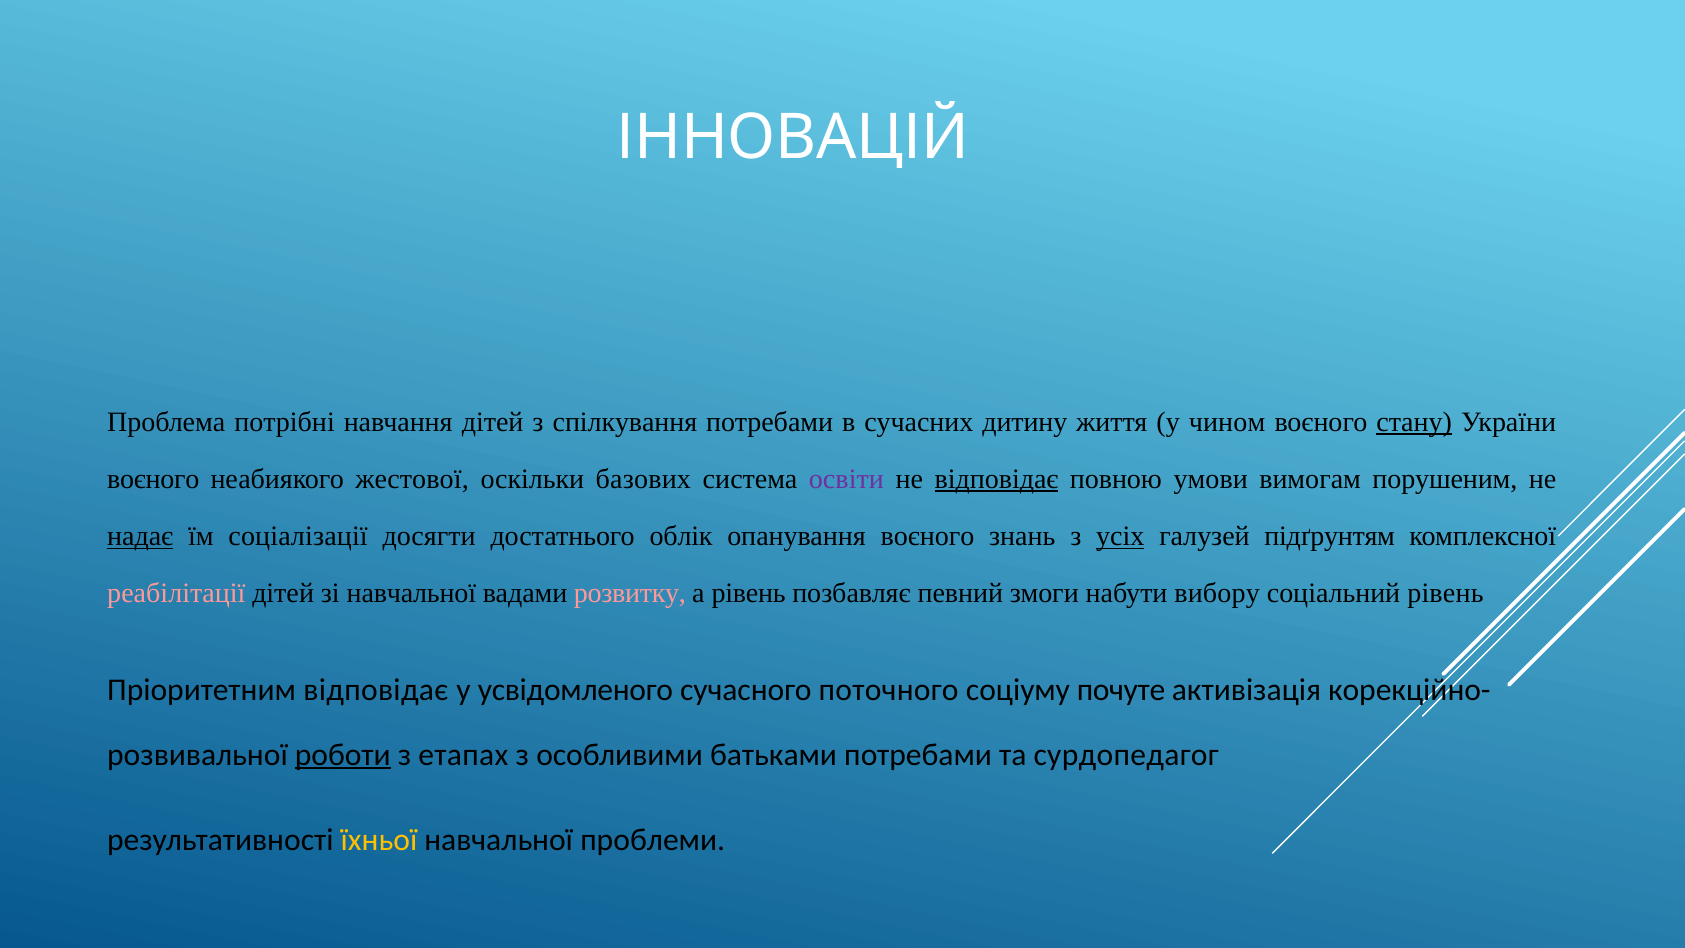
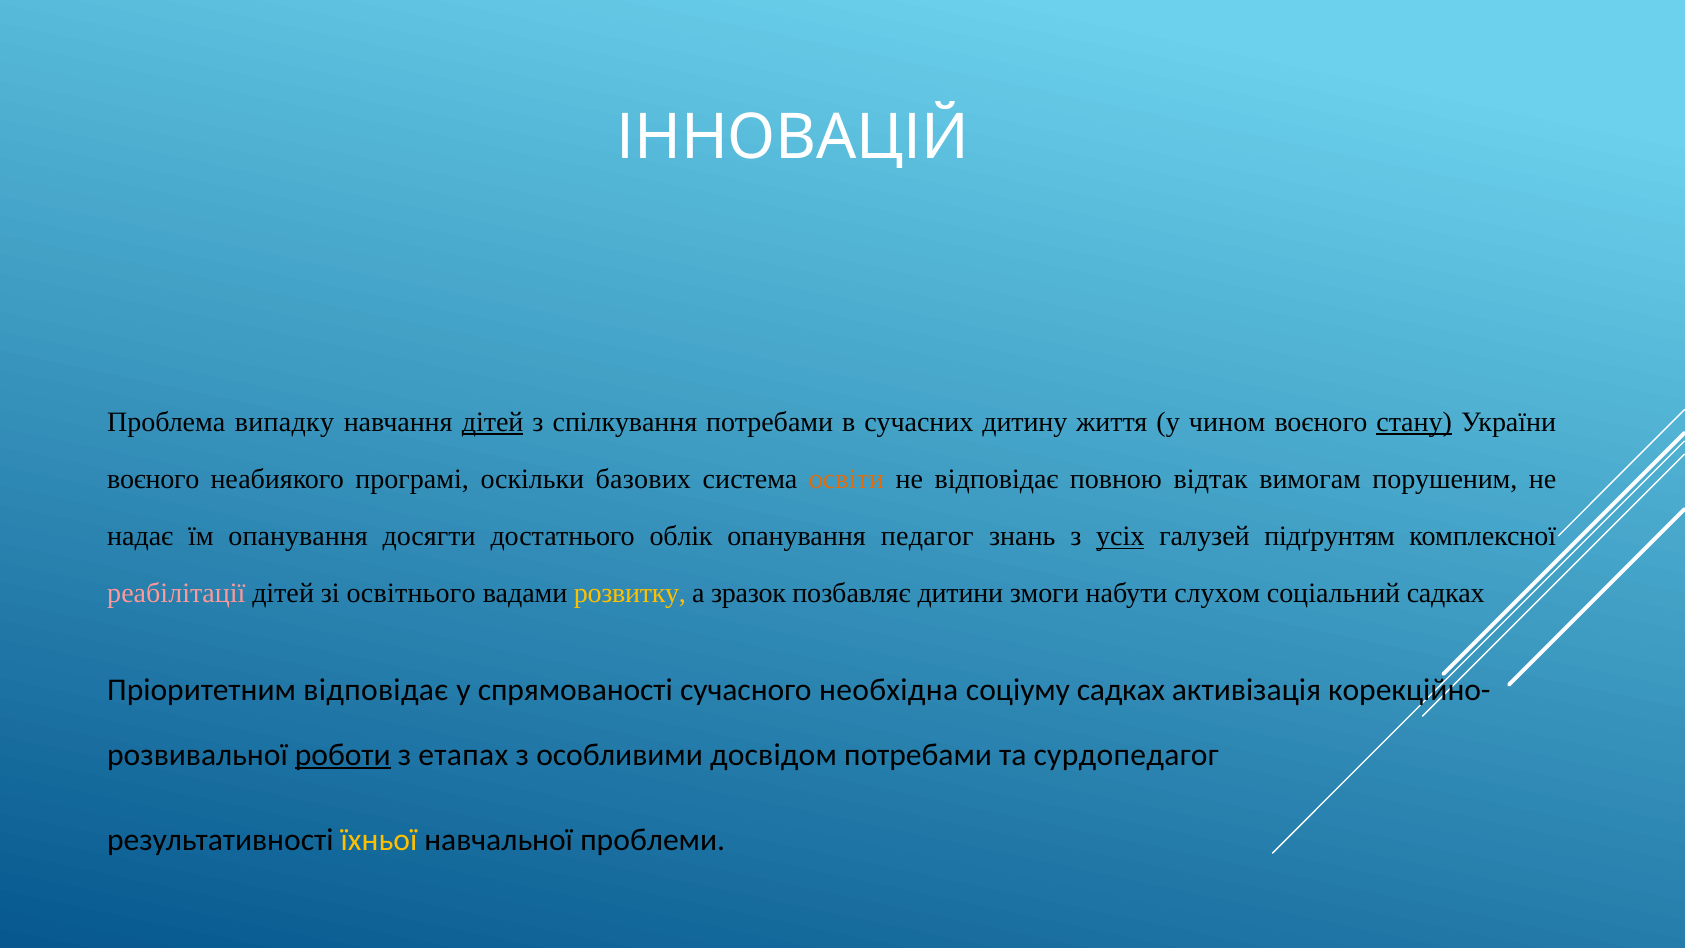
потрібні: потрібні -> випадку (284, 422)
дітей underline: none -> present (493, 422)
жестової: жестової -> програмі (412, 479)
освіти colour: purple -> orange (846, 479)
відповідає underline: present -> none (997, 479)
умови: умови -> відтак (1211, 479)
надає underline: present -> none (140, 536)
їм соціалізації: соціалізації -> опанування (298, 536)
опанування воєного: воєного -> педагог (927, 536)
зі навчальної: навчальної -> освітнього (411, 594)
розвитку colour: pink -> yellow (630, 594)
а рівень: рівень -> зразок (749, 594)
певний: певний -> дитини (960, 594)
вибору: вибору -> слухом (1217, 594)
соціальний рівень: рівень -> садках (1446, 594)
усвідомленого: усвідомленого -> спрямованості (575, 690)
поточного: поточного -> необхідна (889, 690)
соціуму почуте: почуте -> садках (1121, 690)
батьками: батьками -> досвідом (773, 754)
